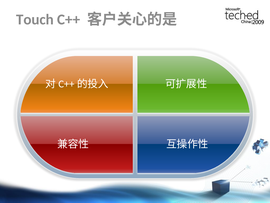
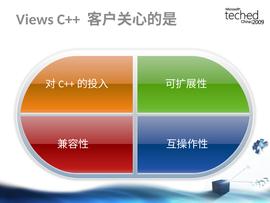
Touch: Touch -> Views (35, 19)
